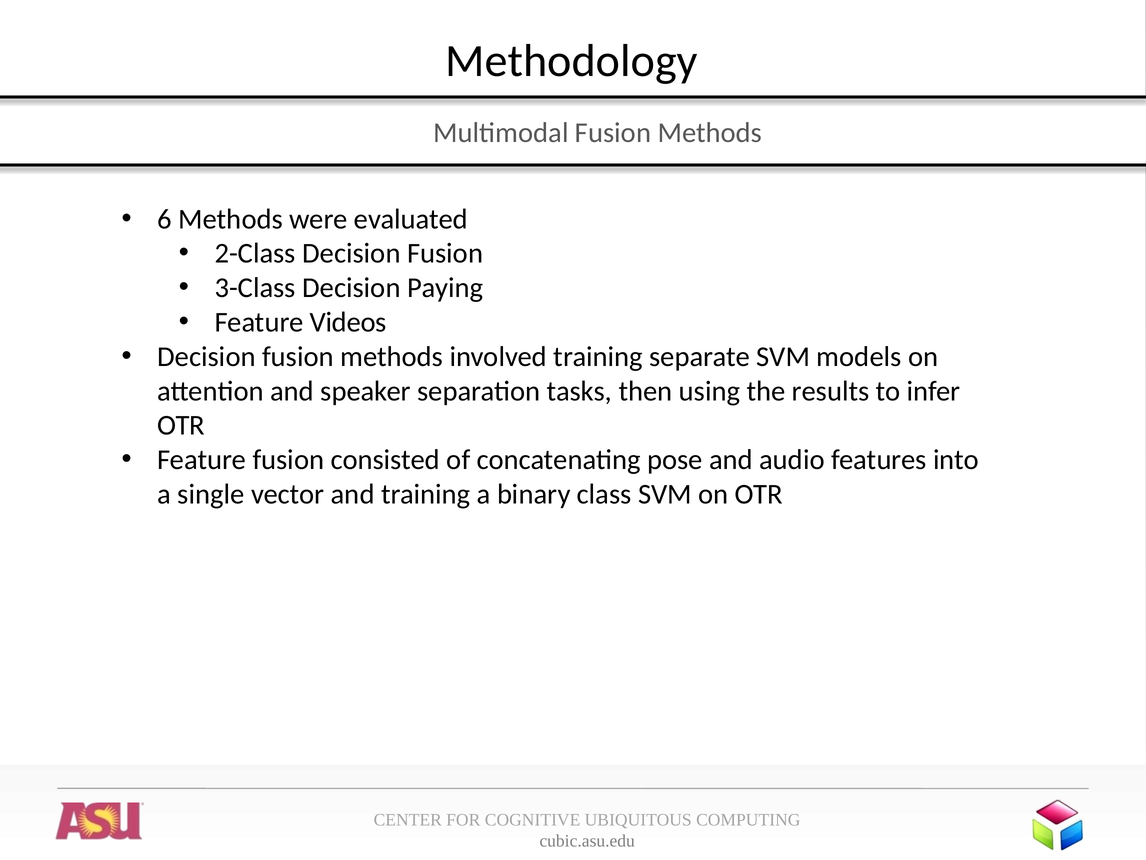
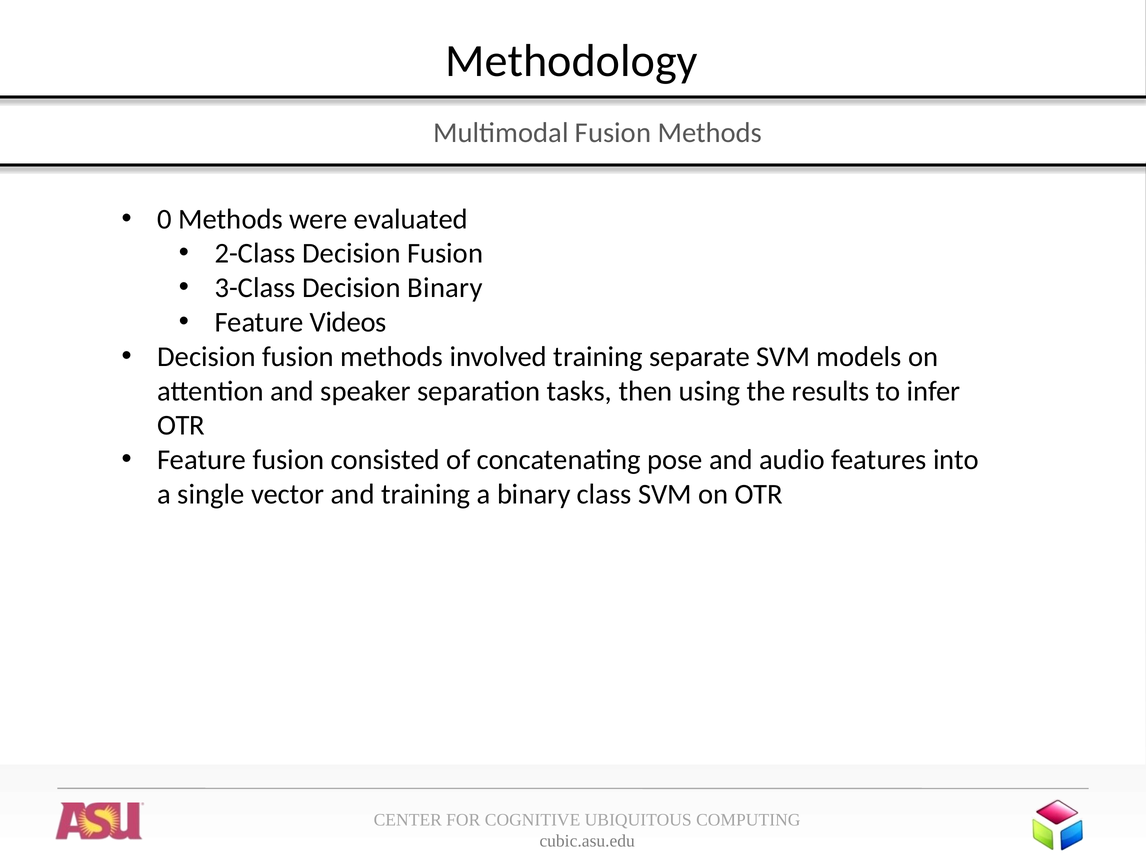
6: 6 -> 0 (165, 219)
Decision Paying: Paying -> Binary (445, 288)
